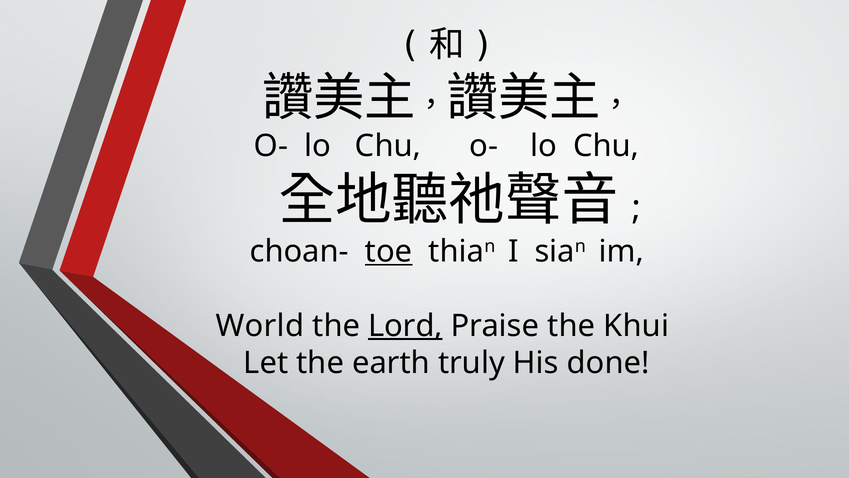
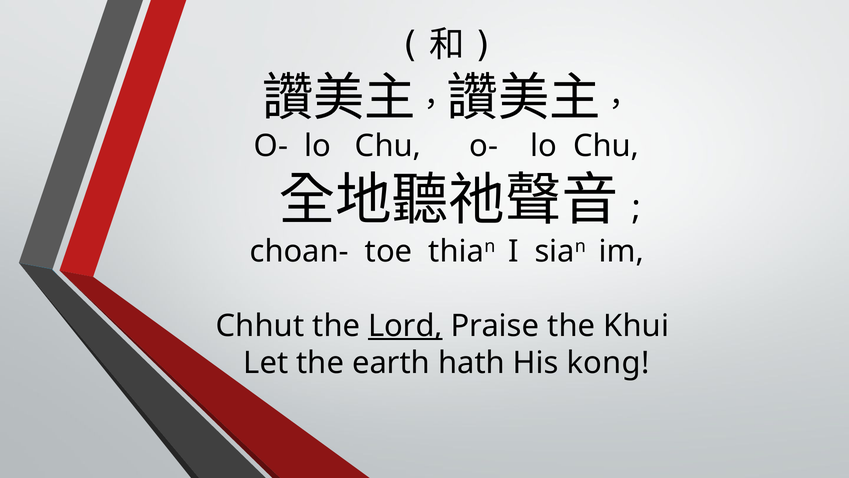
toe underline: present -> none (389, 251)
World: World -> Chhut (260, 326)
truly: truly -> hath (471, 363)
done: done -> kong (608, 363)
